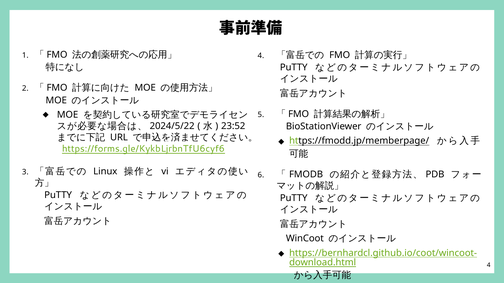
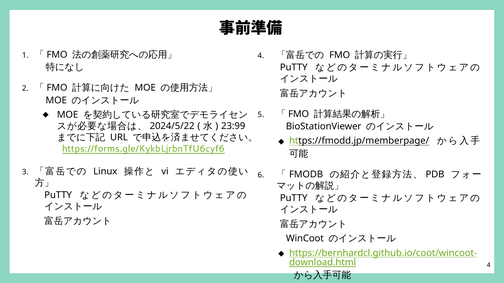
23:52: 23:52 -> 23:99 (233, 126)
